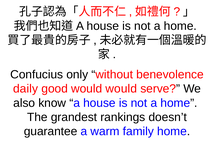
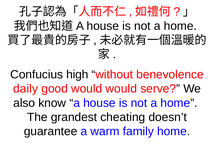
only: only -> high (77, 75)
rankings: rankings -> cheating (123, 118)
